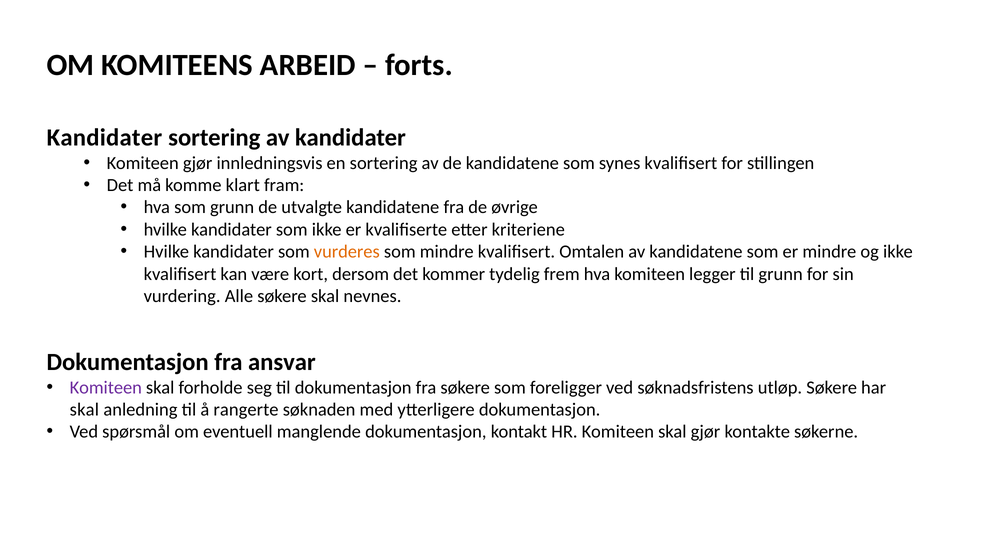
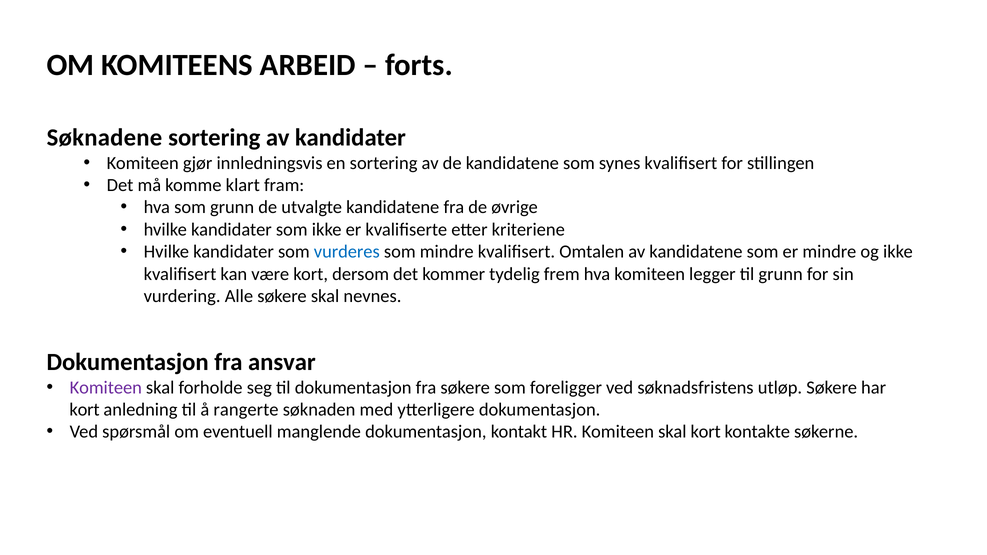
Kandidater: Kandidater -> Søknadene (104, 138)
vurderes colour: orange -> blue (347, 252)
skal: skal -> kort (85, 410)
skal gjør: gjør -> kort (706, 432)
